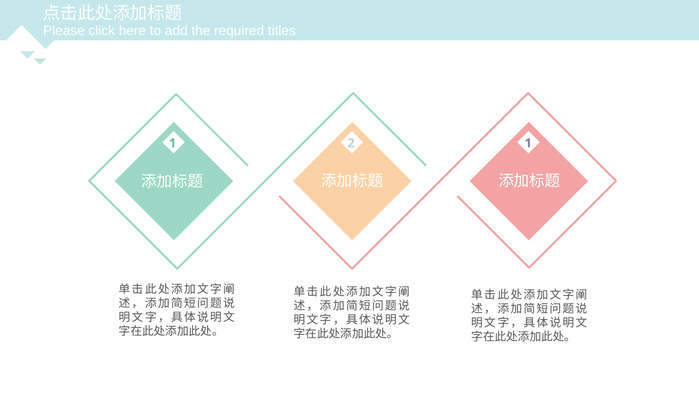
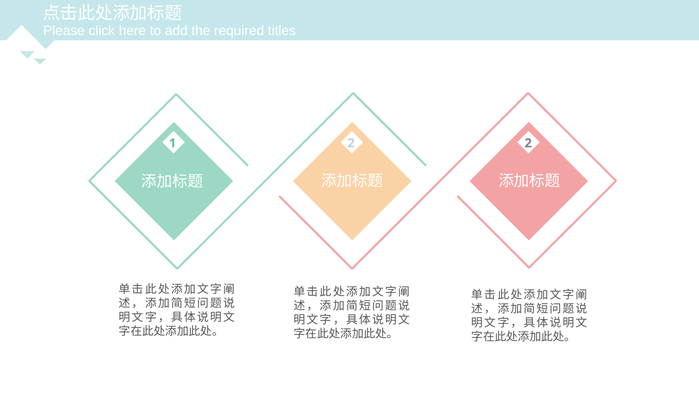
2 1: 1 -> 2 (528, 143)
